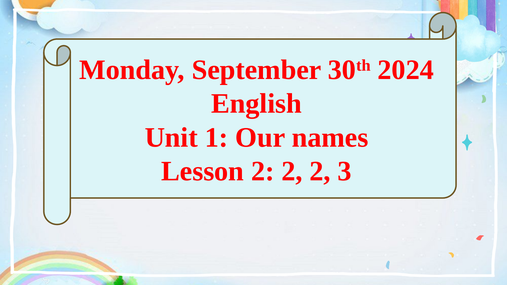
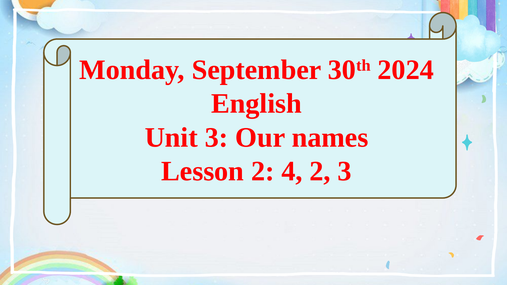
Unit 1: 1 -> 3 (217, 137)
Lesson 2 2: 2 -> 4 (292, 171)
